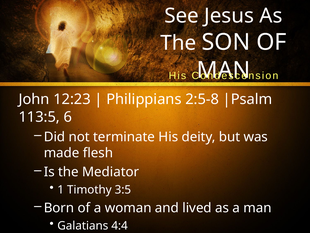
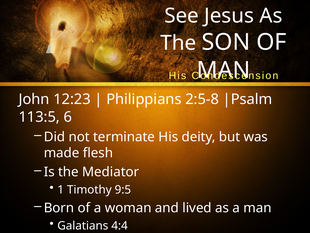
3:5: 3:5 -> 9:5 (123, 189)
